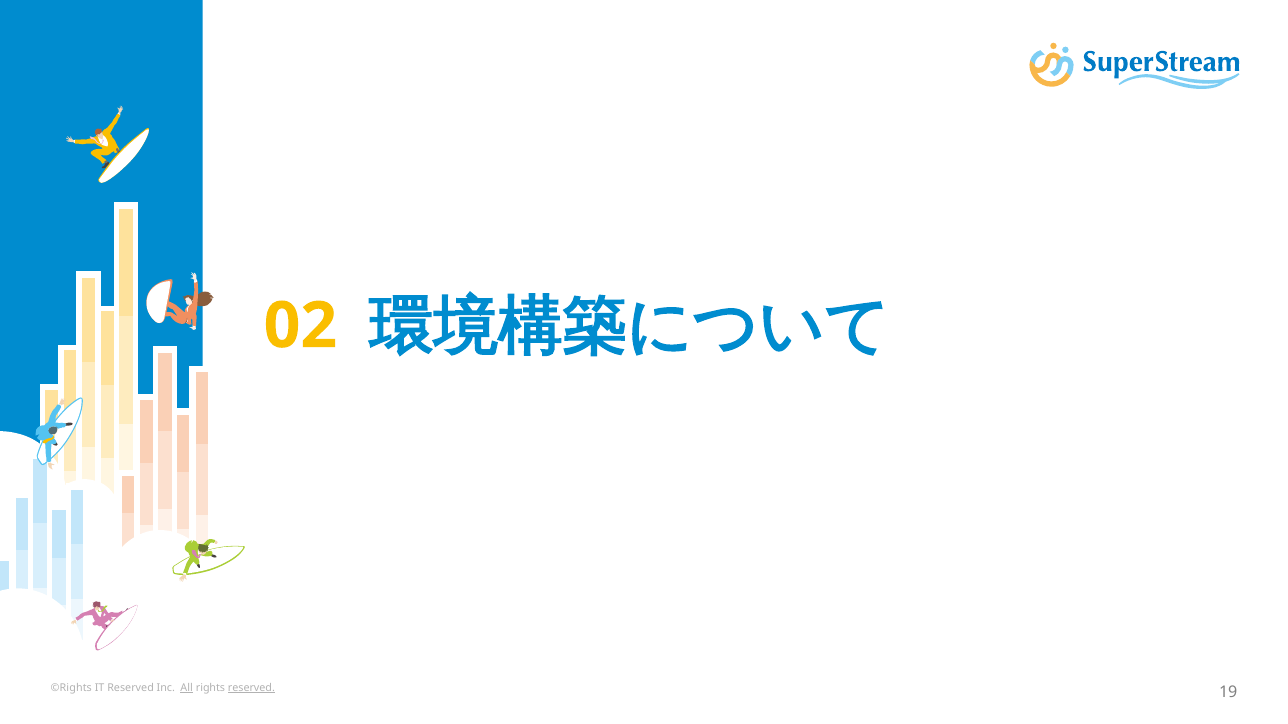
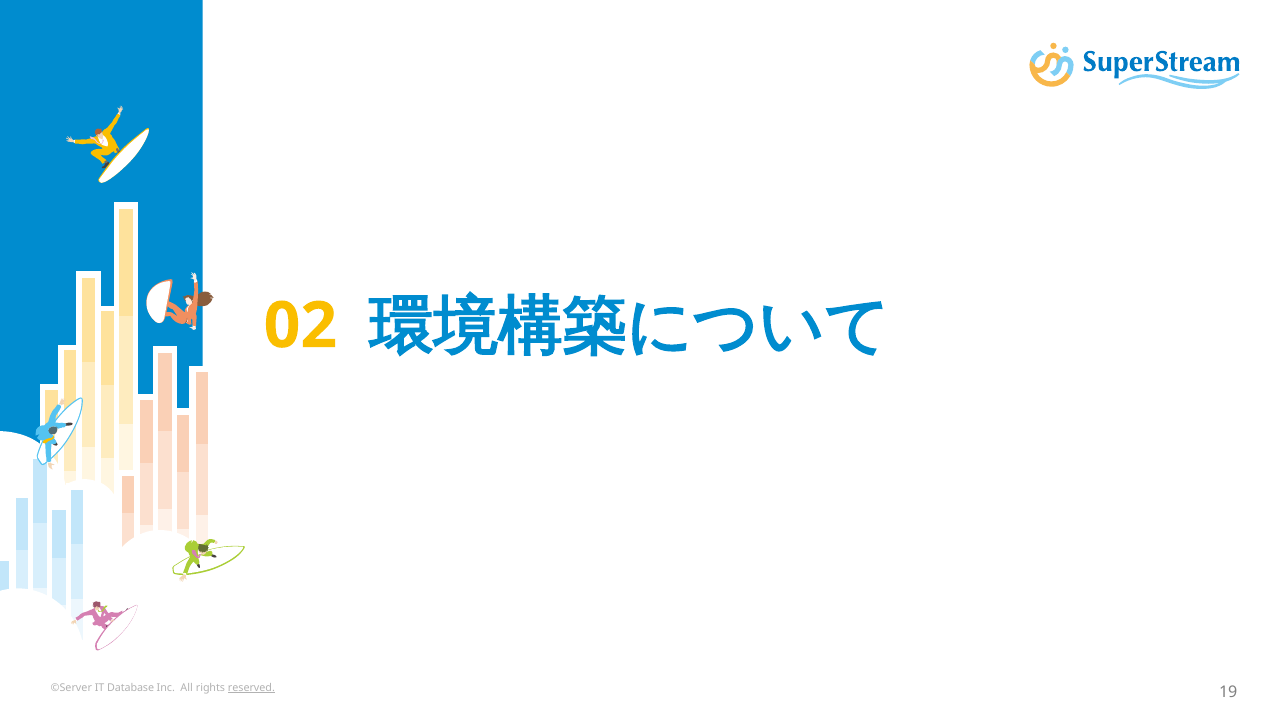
©Rights: ©Rights -> ©Server (71, 688)
IT Reserved: Reserved -> Database (131, 688)
All underline: present -> none (187, 688)
